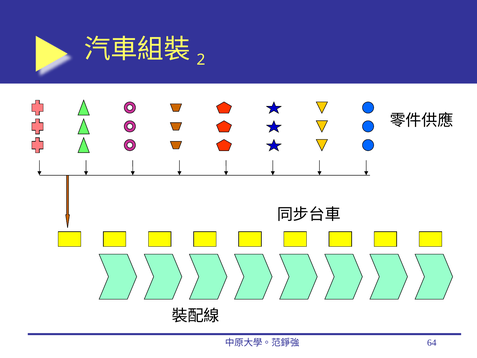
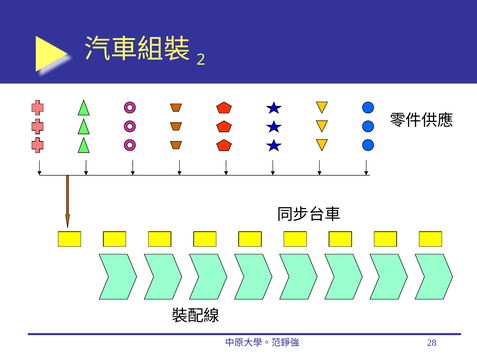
64: 64 -> 28 (432, 343)
